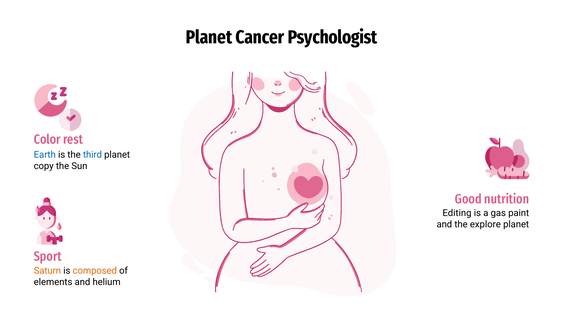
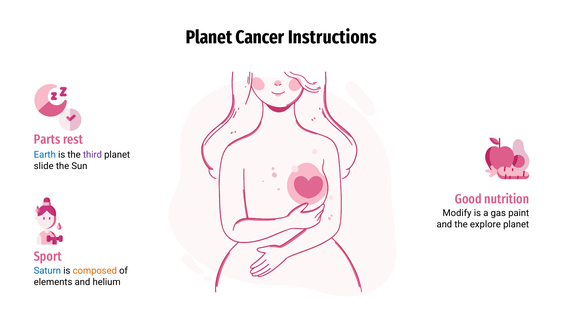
Psychologist: Psychologist -> Instructions (332, 37)
Color: Color -> Parts (47, 139)
third colour: blue -> purple (92, 155)
copy: copy -> slide (44, 166)
Editing: Editing -> Modify (457, 213)
Saturn colour: orange -> blue (47, 270)
